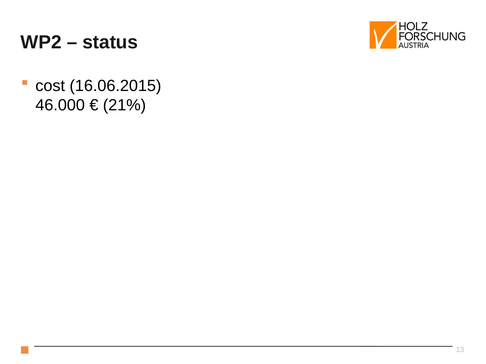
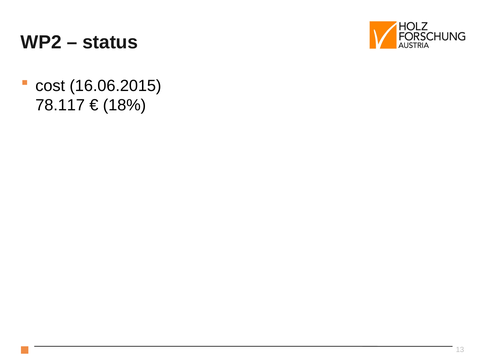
46.000: 46.000 -> 78.117 (60, 105)
21%: 21% -> 18% (124, 105)
